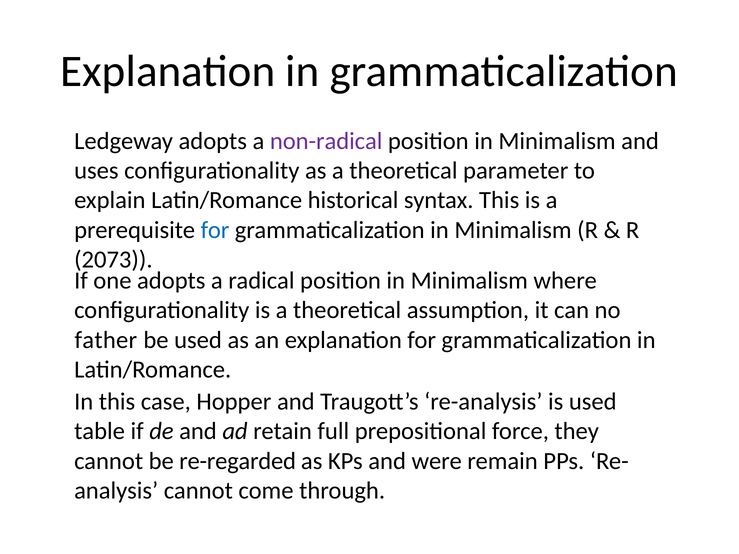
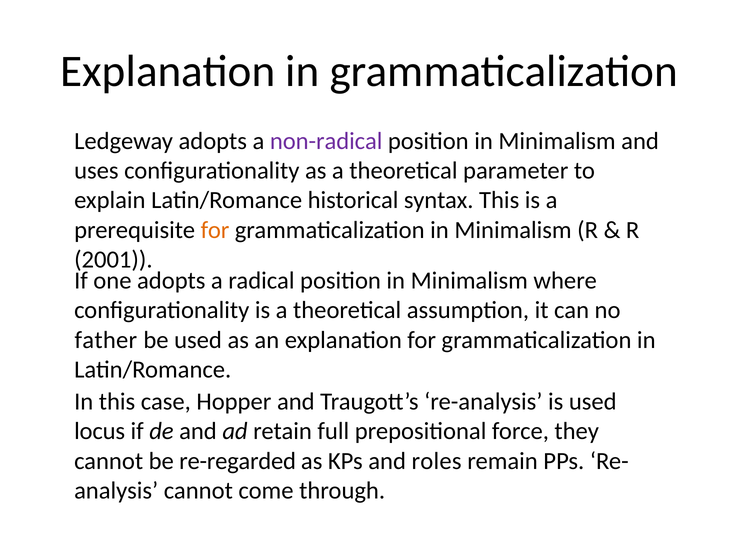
for colour: blue -> orange (215, 230)
2073: 2073 -> 2001 (113, 260)
table: table -> locus (100, 432)
were: were -> roles (437, 461)
